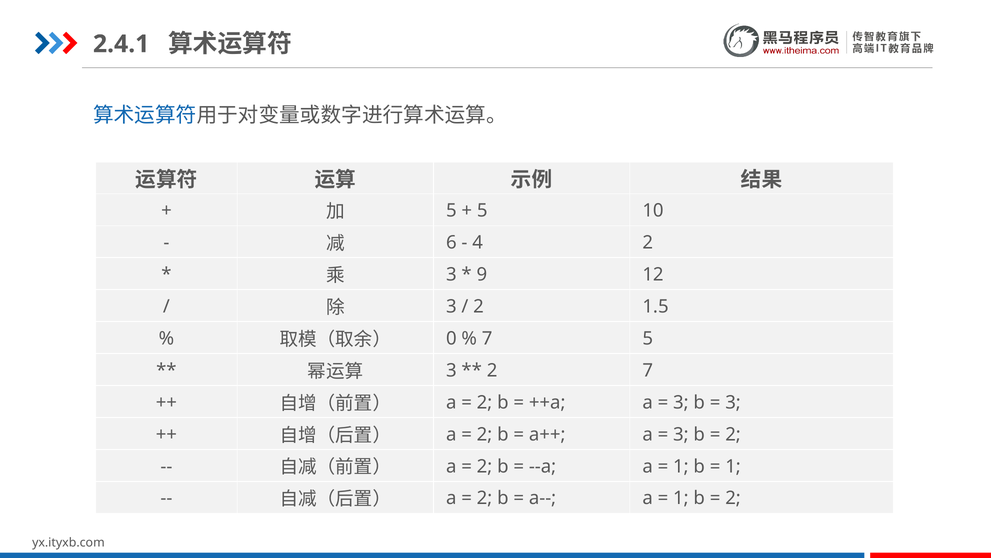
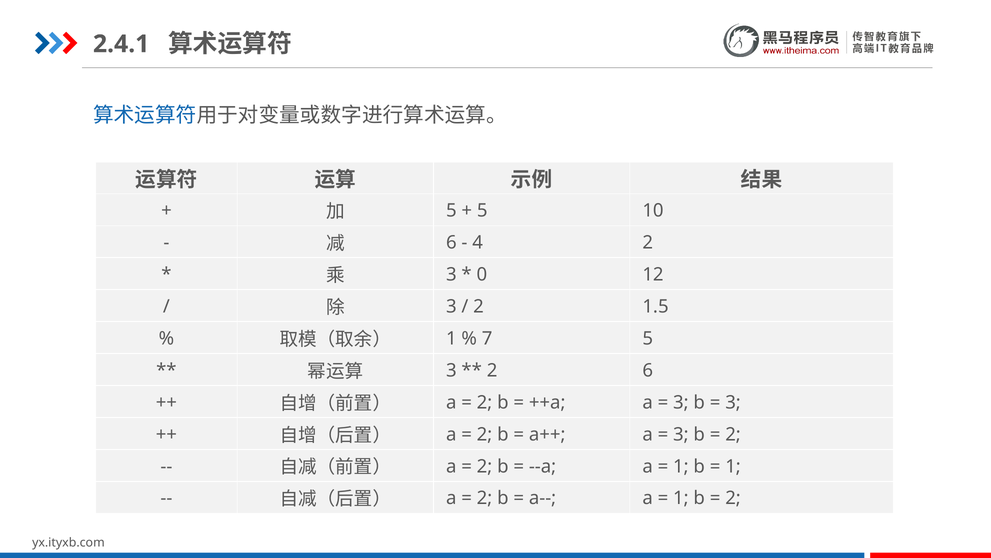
9: 9 -> 0 (482, 274)
0: 0 -> 1 (451, 338)
2 7: 7 -> 6 (648, 370)
